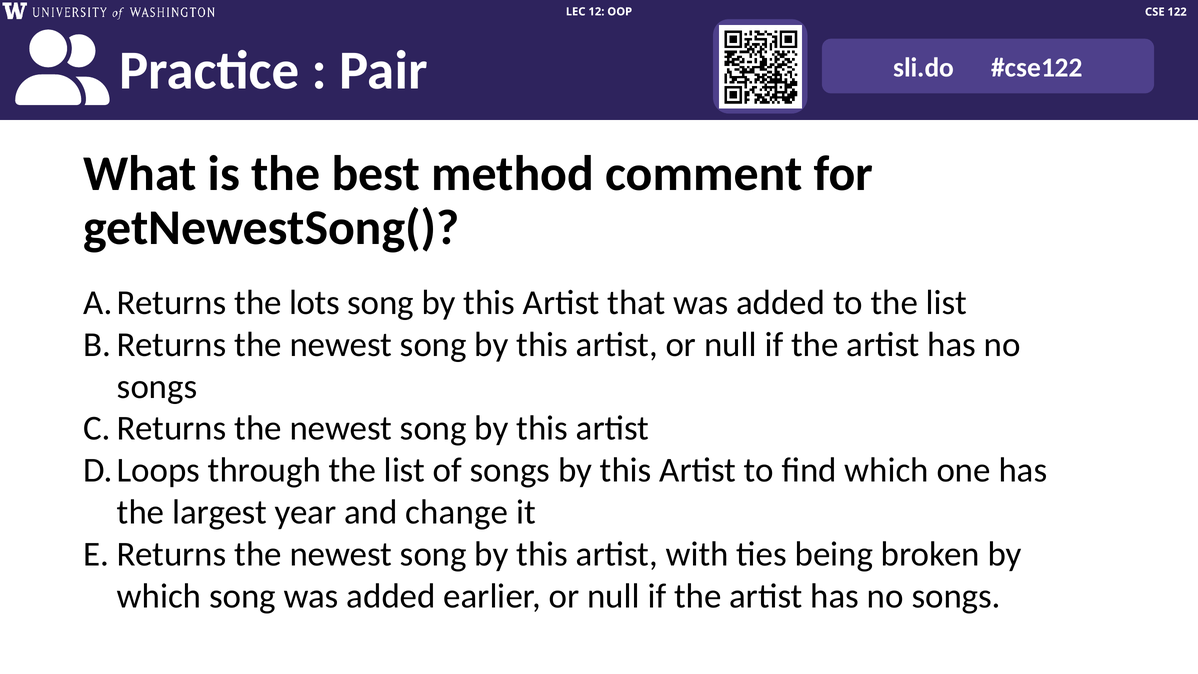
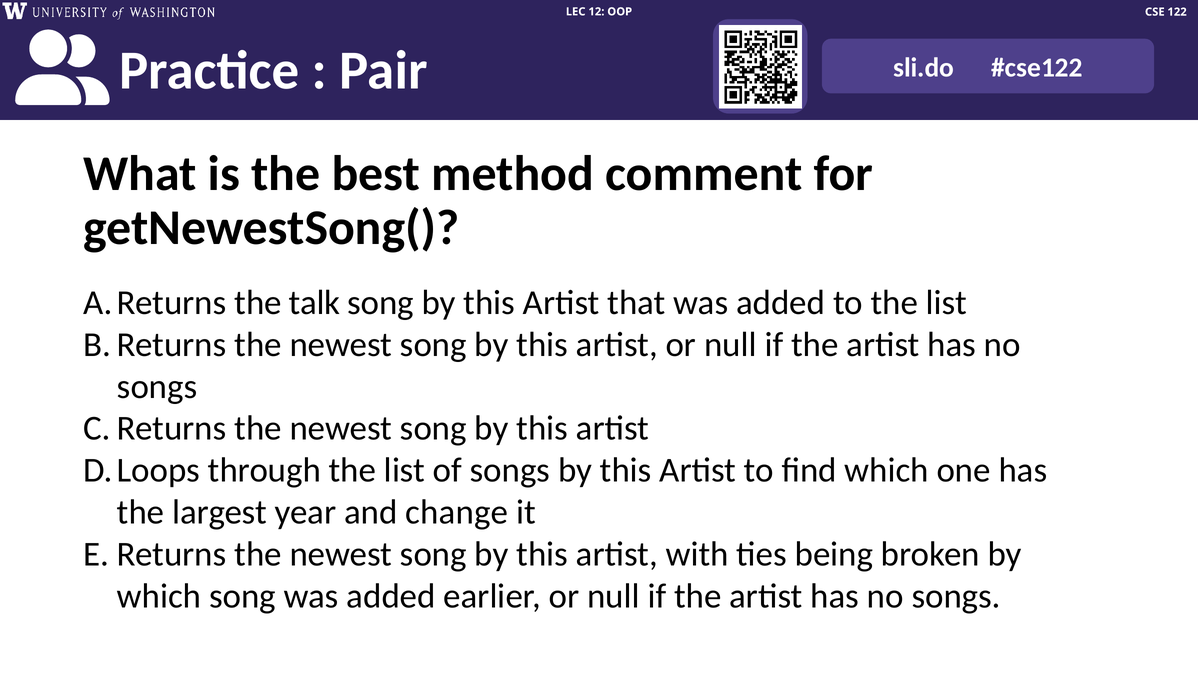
lots: lots -> talk (315, 303)
